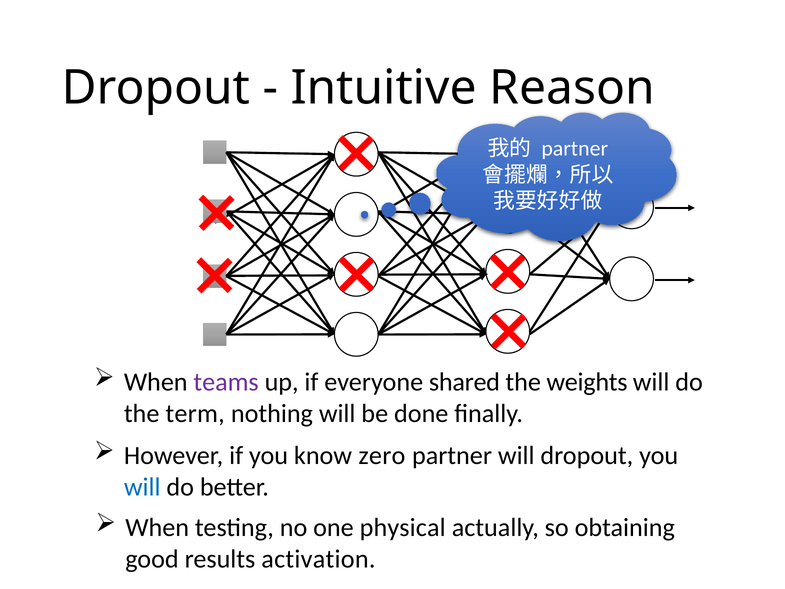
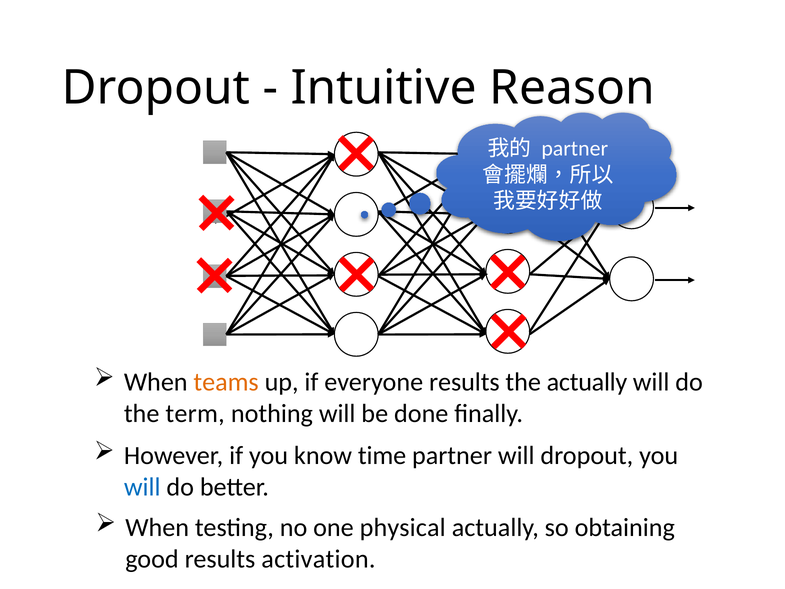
teams colour: purple -> orange (226, 382)
everyone shared: shared -> results (464, 382)
the weights: weights -> actually (587, 382)
zero: zero -> time (382, 455)
